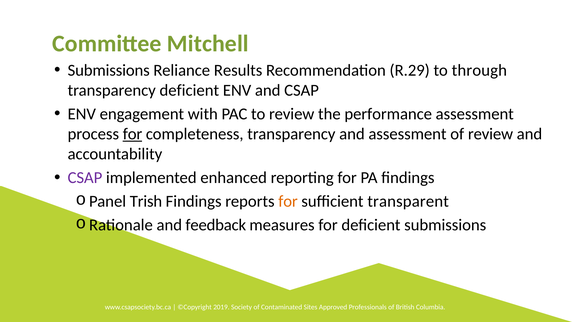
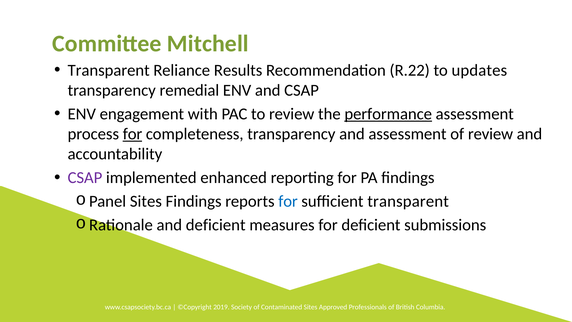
Submissions: Submissions -> Transparent (109, 70)
R.29: R.29 -> R.22 (410, 70)
through: through -> updates (479, 70)
transparency deficient: deficient -> remedial (189, 90)
performance underline: none -> present (388, 114)
Panel Trish: Trish -> Sites (146, 201)
for colour: orange -> blue (288, 201)
and feedback: feedback -> deficient (216, 225)
